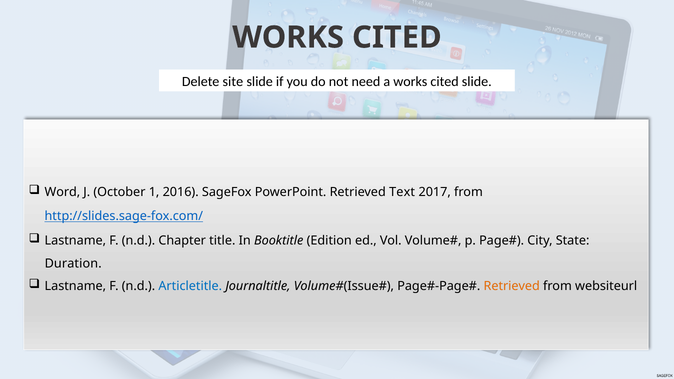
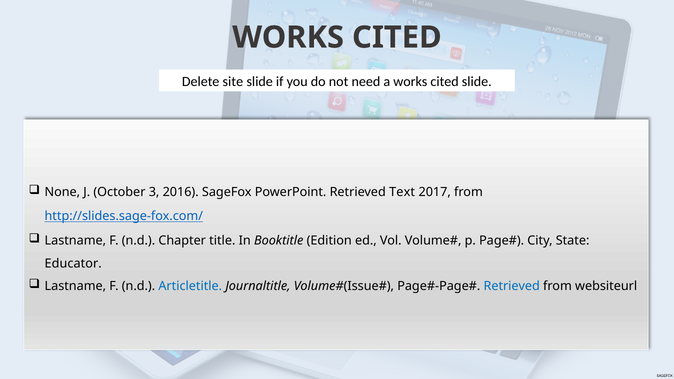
Word: Word -> None (62, 192)
1: 1 -> 3 (154, 192)
Duration: Duration -> Educator (73, 264)
Retrieved colour: orange -> blue (512, 286)
